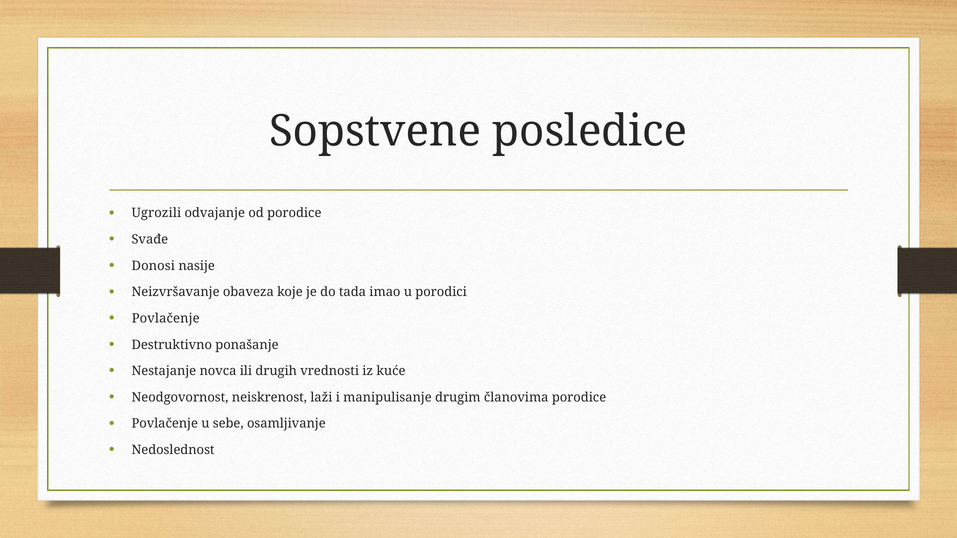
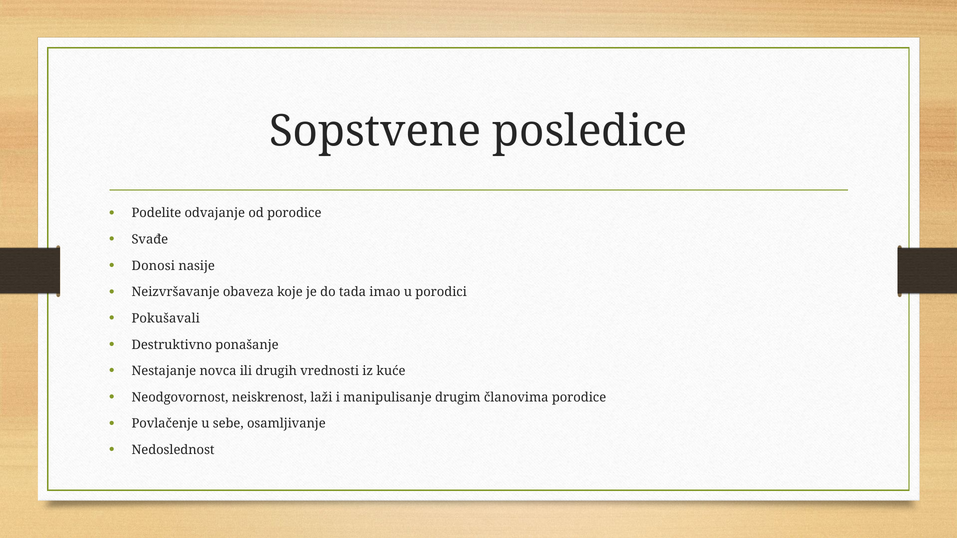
Ugrozili: Ugrozili -> Podelite (156, 213)
Povlačenje: Povlačenje -> Pokušavali (166, 319)
